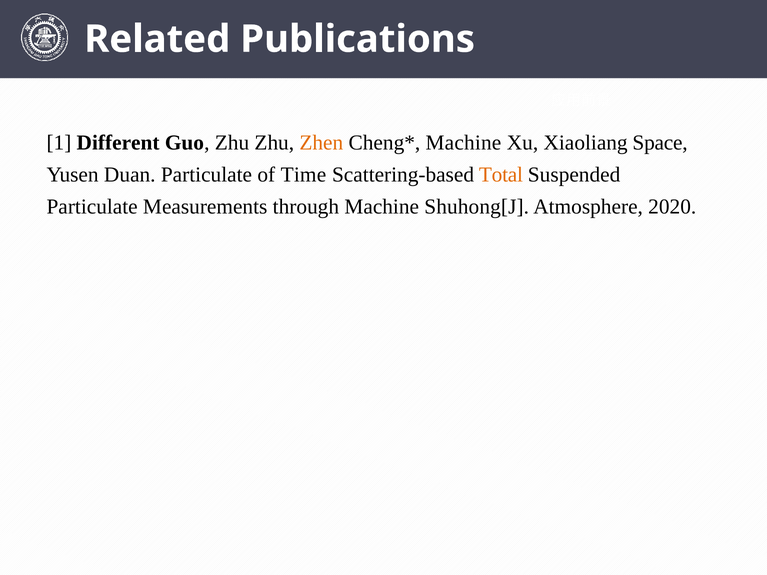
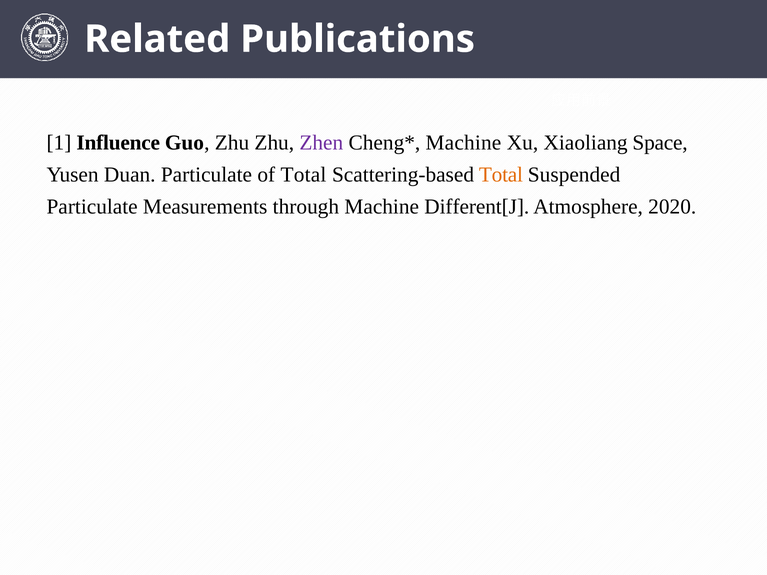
Different: Different -> Influence (118, 143)
Zhen colour: orange -> purple (321, 143)
of Time: Time -> Total (303, 175)
Shuhong[J: Shuhong[J -> Different[J (477, 207)
